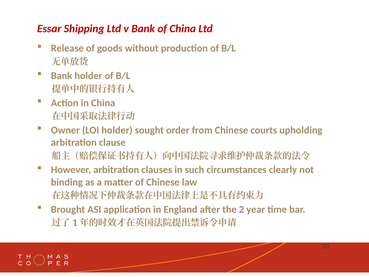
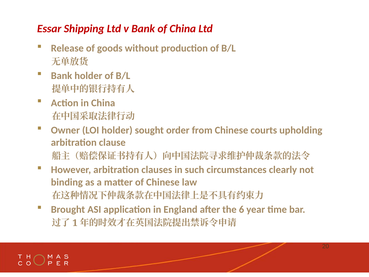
2: 2 -> 6 (242, 209)
